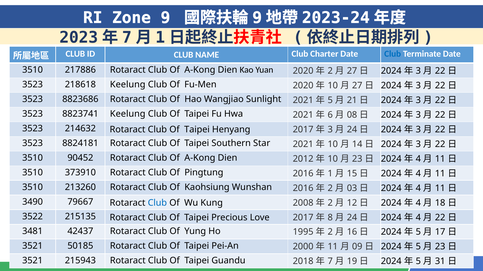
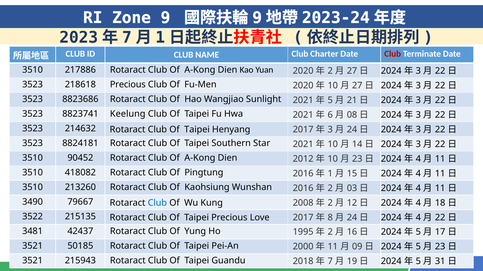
Club colour: blue -> red (393, 54)
218618 Keelung: Keelung -> Precious (128, 85)
373910: 373910 -> 418082 (80, 173)
